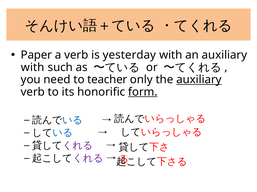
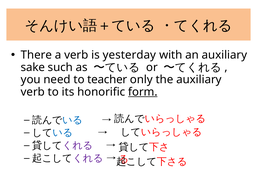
Paper: Paper -> There (36, 55)
with: with -> sake (33, 68)
auxiliary underline: present -> none (199, 80)
